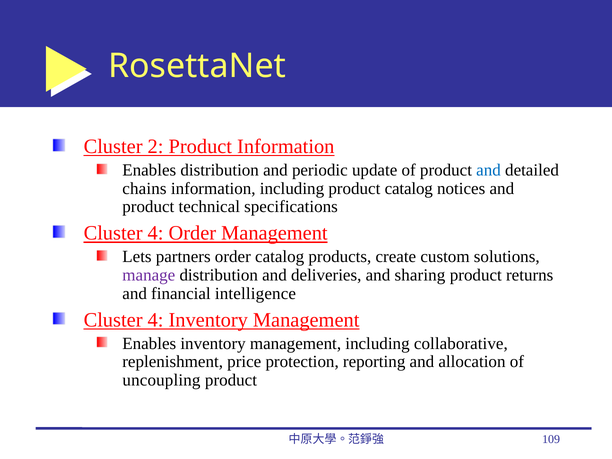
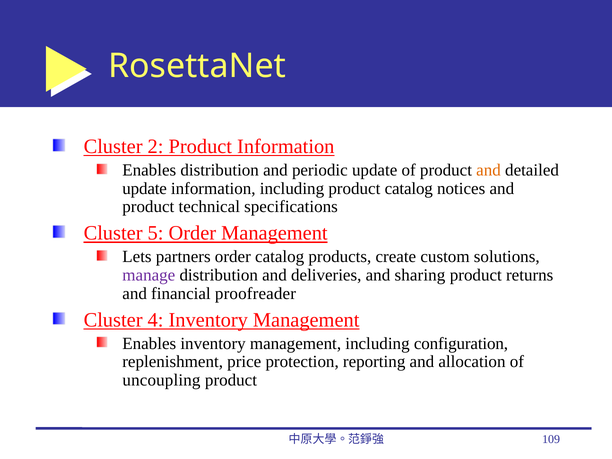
and colour: blue -> orange (489, 170)
chains: chains -> update (145, 189)
4: 4 -> 5 (156, 233)
intelligence: intelligence -> proofreader (255, 293)
collaborative: collaborative -> configuration (461, 343)
